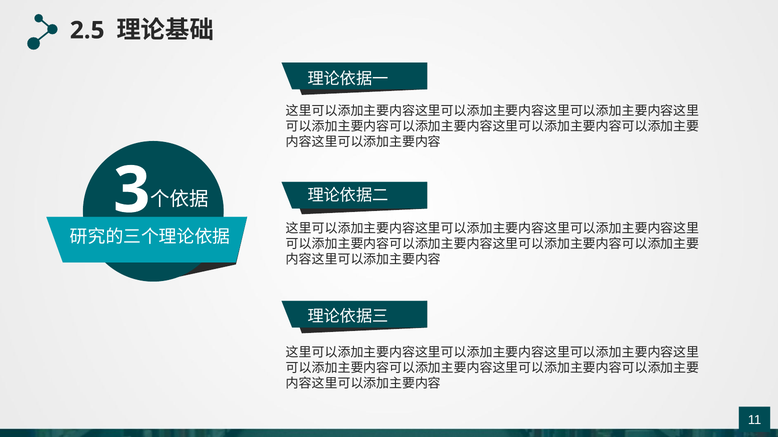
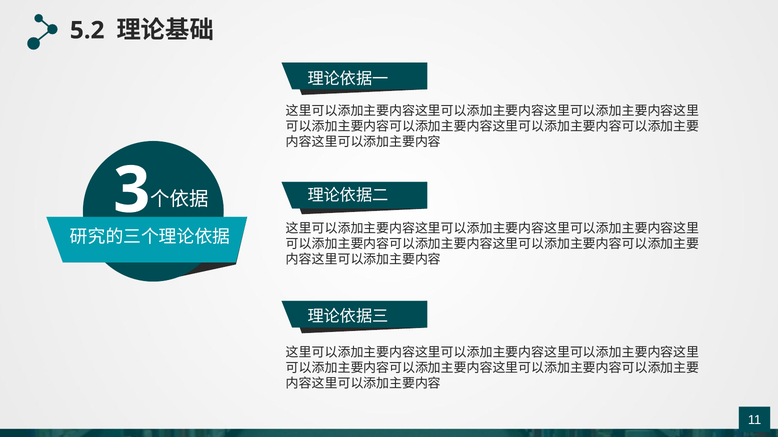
2.5: 2.5 -> 5.2 (87, 30)
